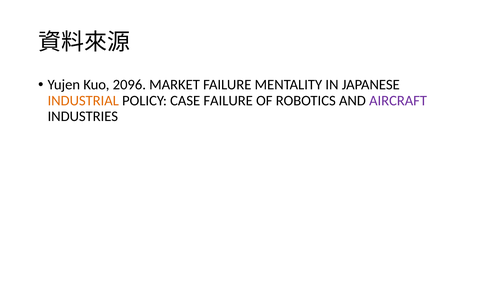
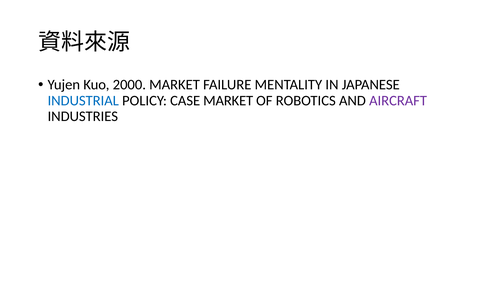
2096: 2096 -> 2000 (129, 85)
INDUSTRIAL colour: orange -> blue (83, 100)
CASE FAILURE: FAILURE -> MARKET (228, 100)
